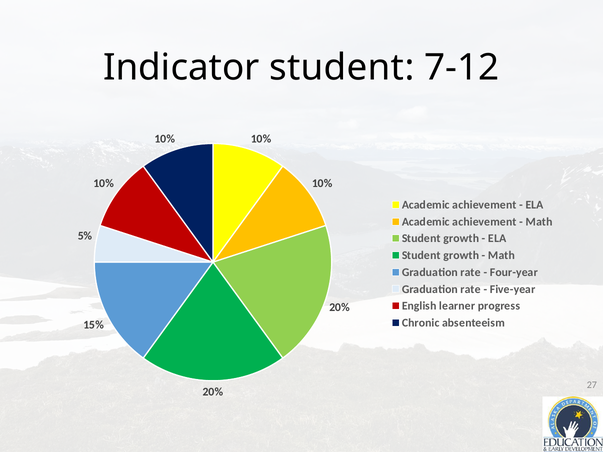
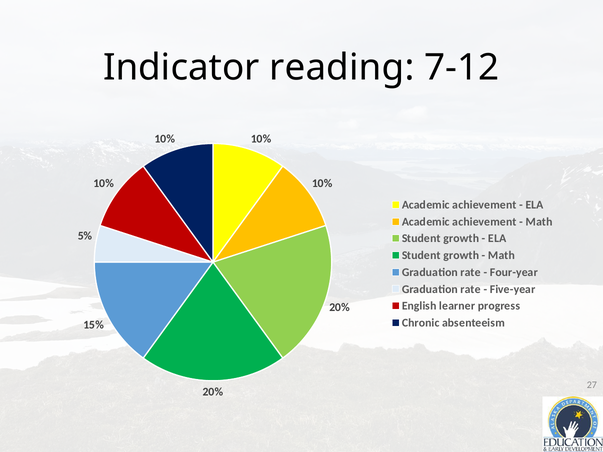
Indicator student: student -> reading (342, 68)
